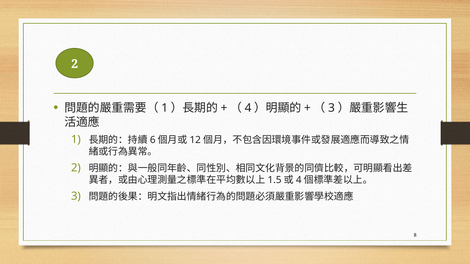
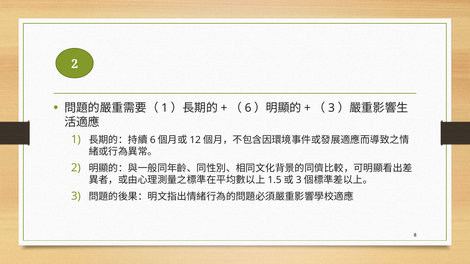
4: 4 -> 6 (248, 108)
4: 4 -> 3 (299, 180)
